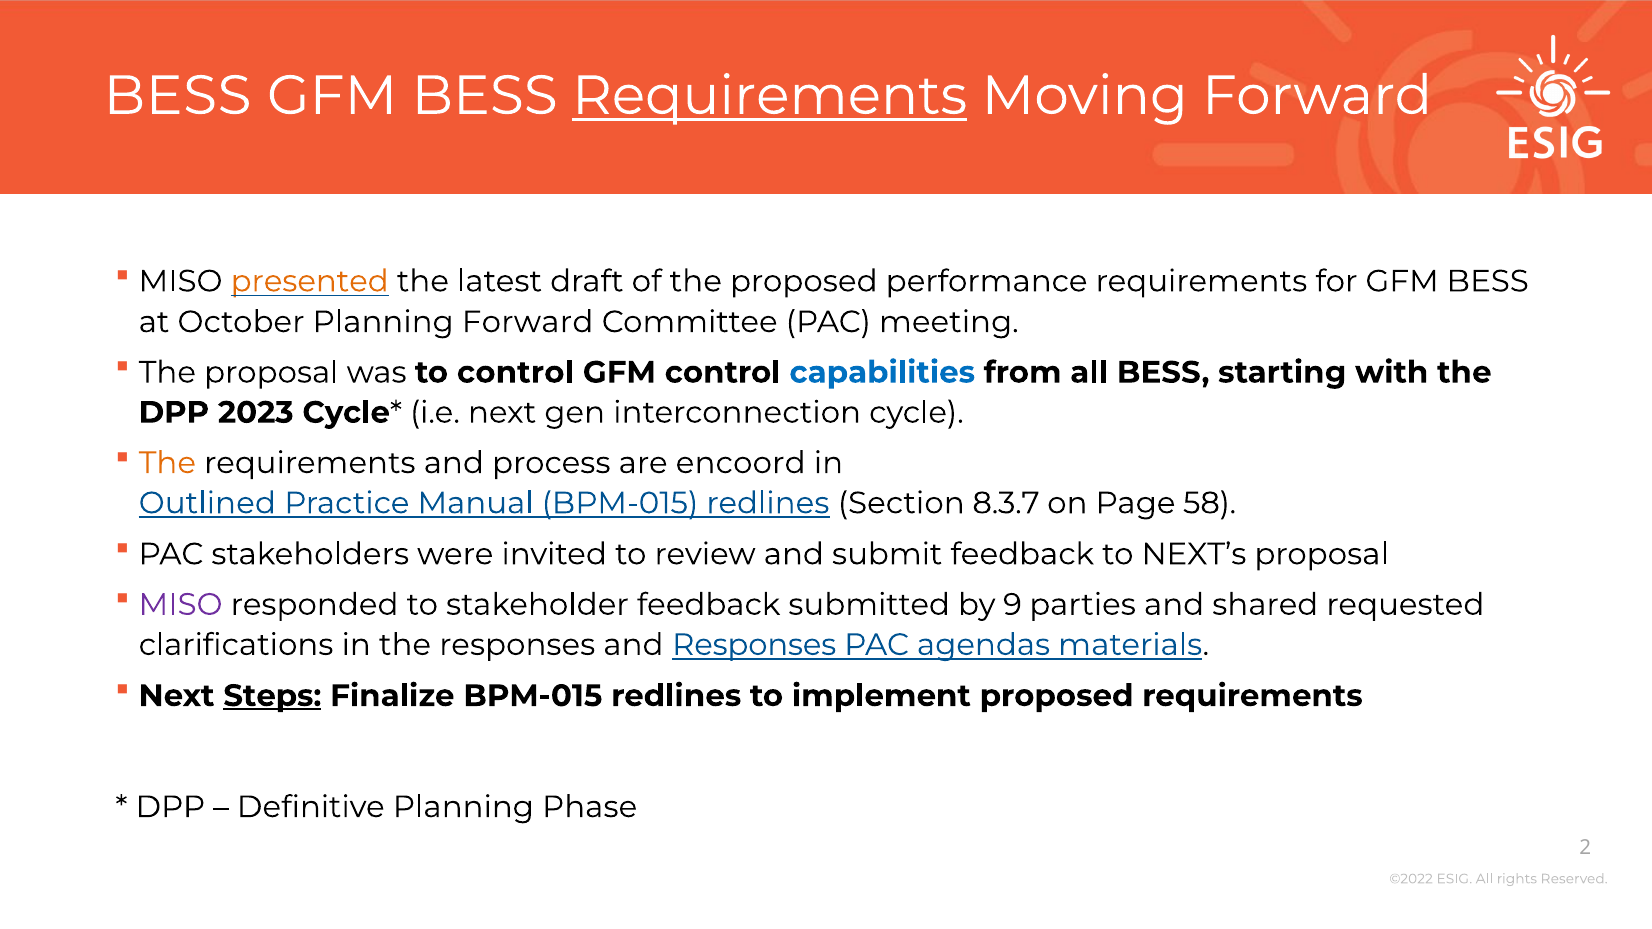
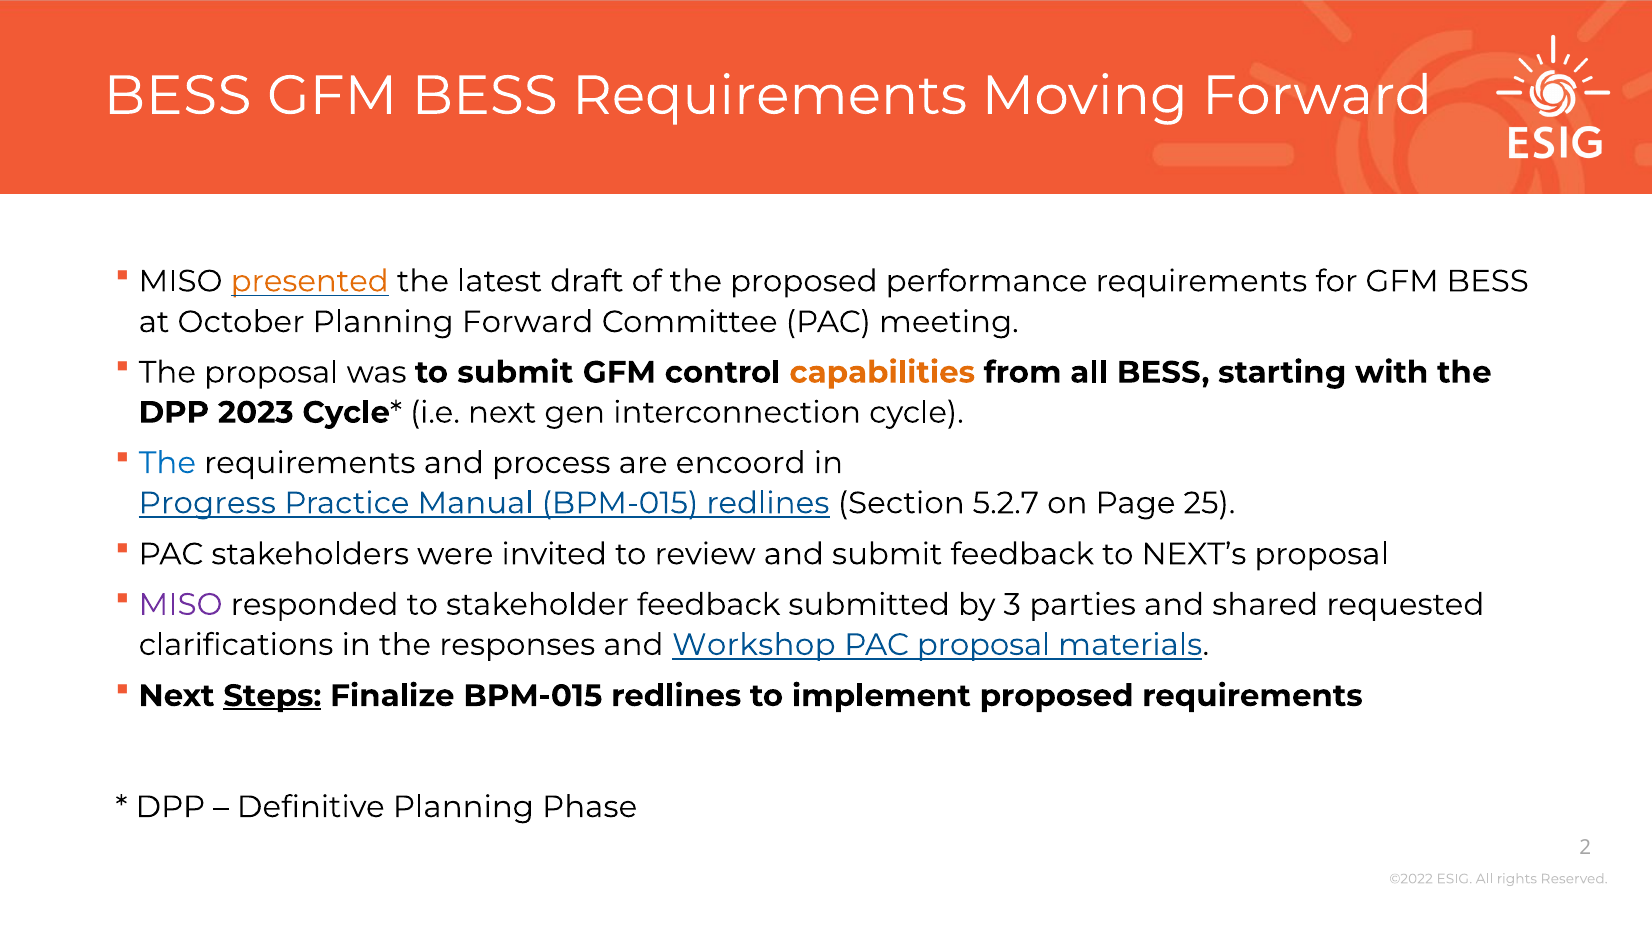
Requirements underline: present -> none (770, 96)
to control: control -> submit (515, 372)
capabilities colour: blue -> orange (882, 372)
The colour: orange -> blue (167, 463)
Outlined: Outlined -> Progress (207, 503)
8.3.7: 8.3.7 -> 5.2.7 (1006, 503)
58: 58 -> 25 (1209, 503)
9: 9 -> 3 (1012, 605)
and Responses: Responses -> Workshop (754, 645)
PAC agendas: agendas -> proposal (984, 645)
